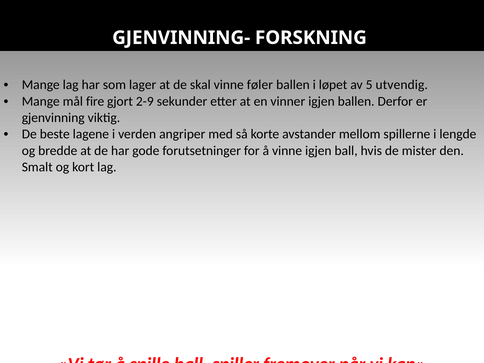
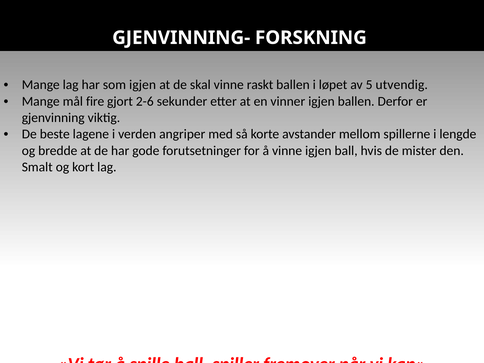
som lager: lager -> igjen (143, 85)
føler: føler -> raskt (260, 85)
2-9: 2-9 -> 2-6 (145, 101)
